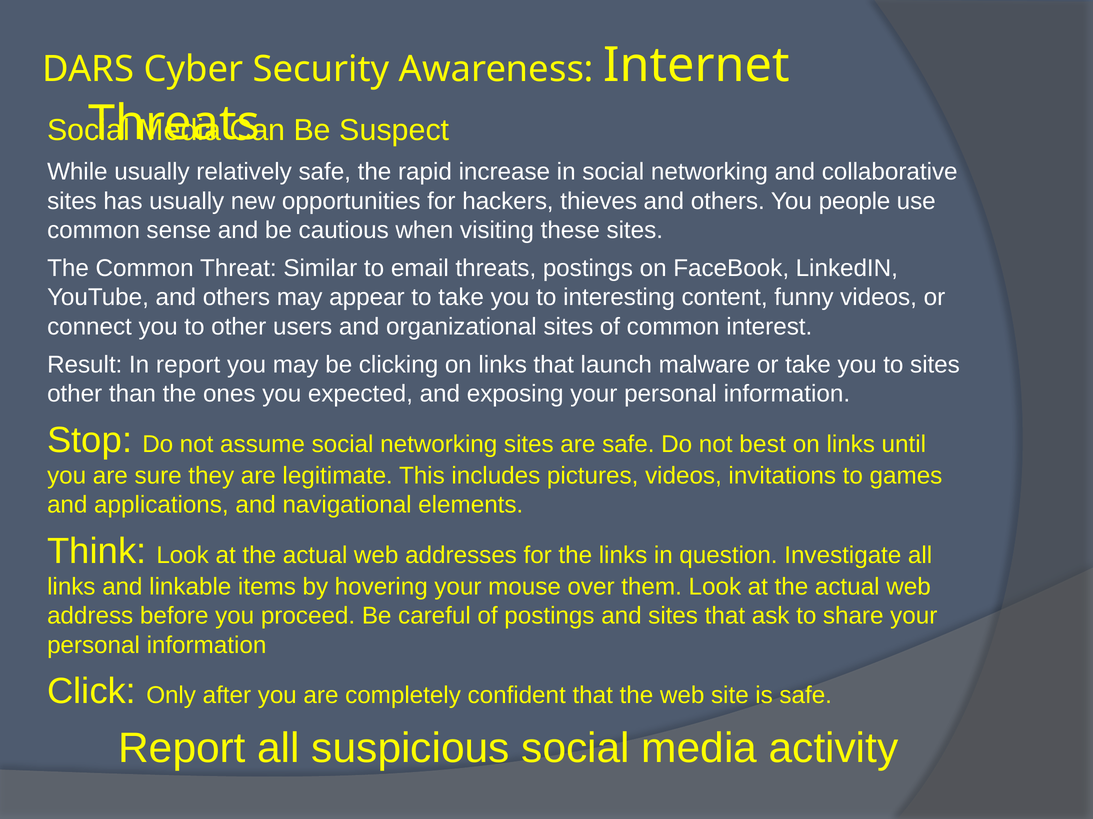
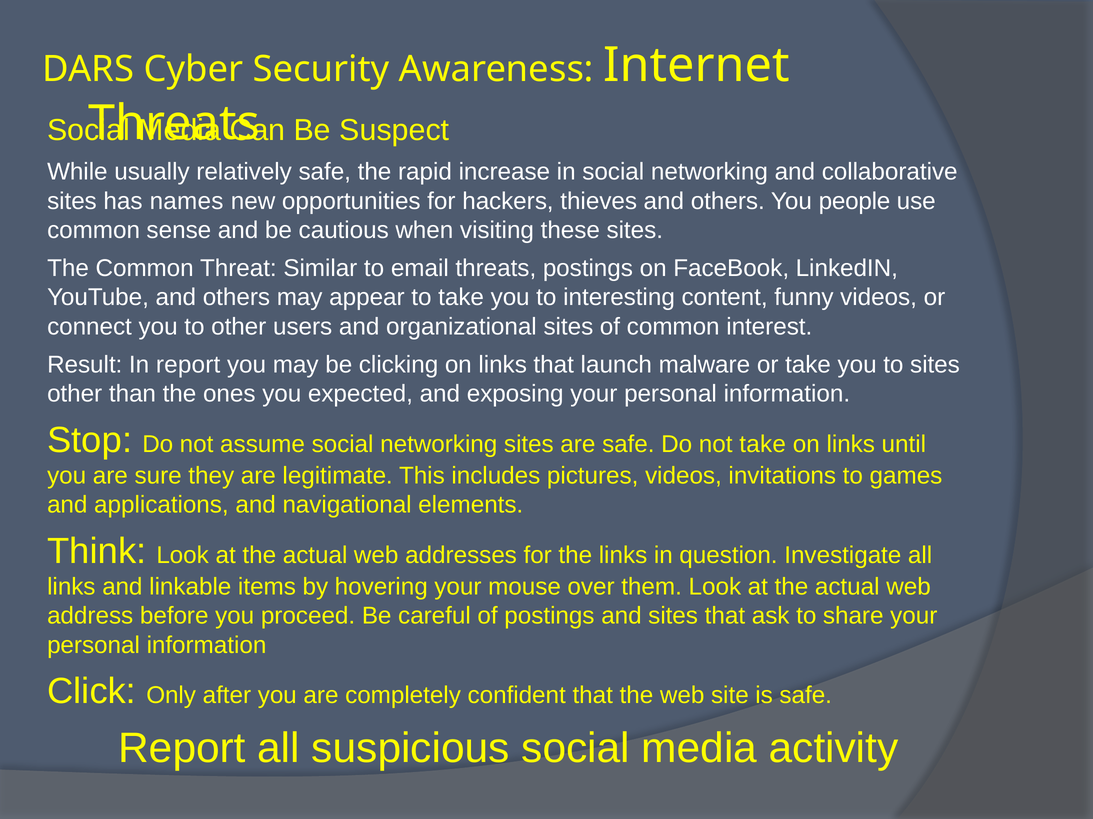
has usually: usually -> names (187, 201)
not best: best -> take (763, 445)
